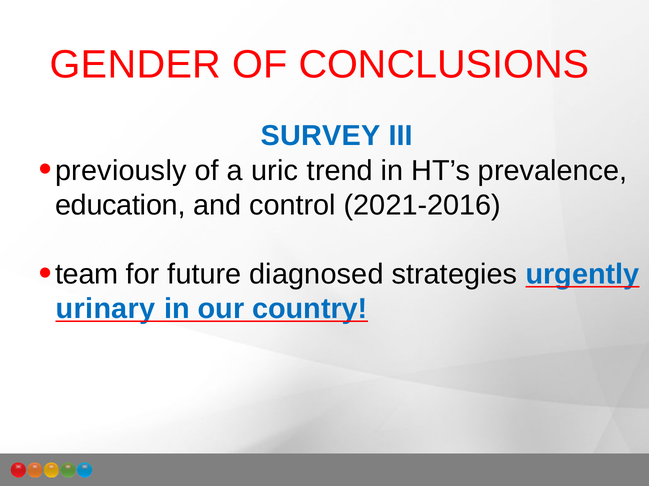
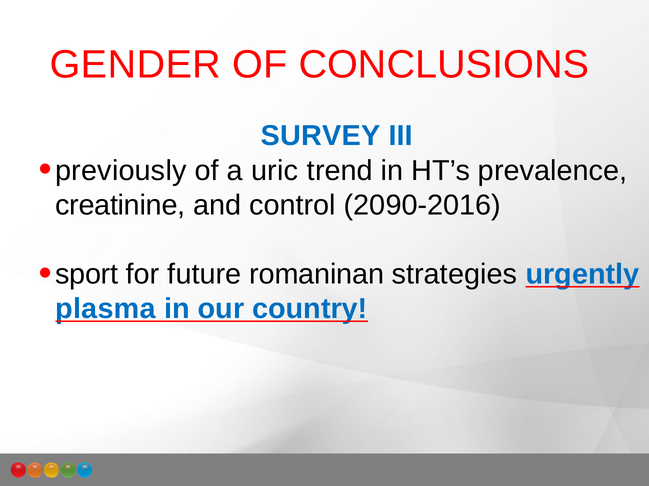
education: education -> creatinine (120, 205)
2021-2016: 2021-2016 -> 2090-2016 (422, 205)
team: team -> sport (87, 275)
diagnosed: diagnosed -> romaninan (317, 275)
urinary: urinary -> plasma (106, 309)
